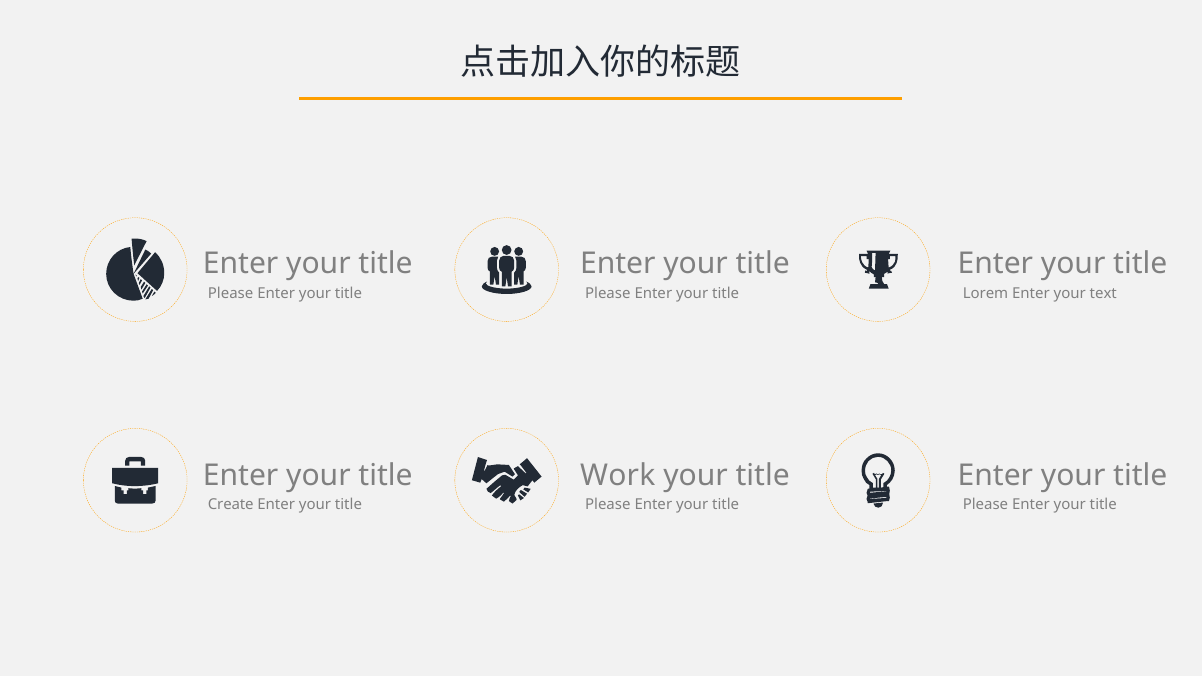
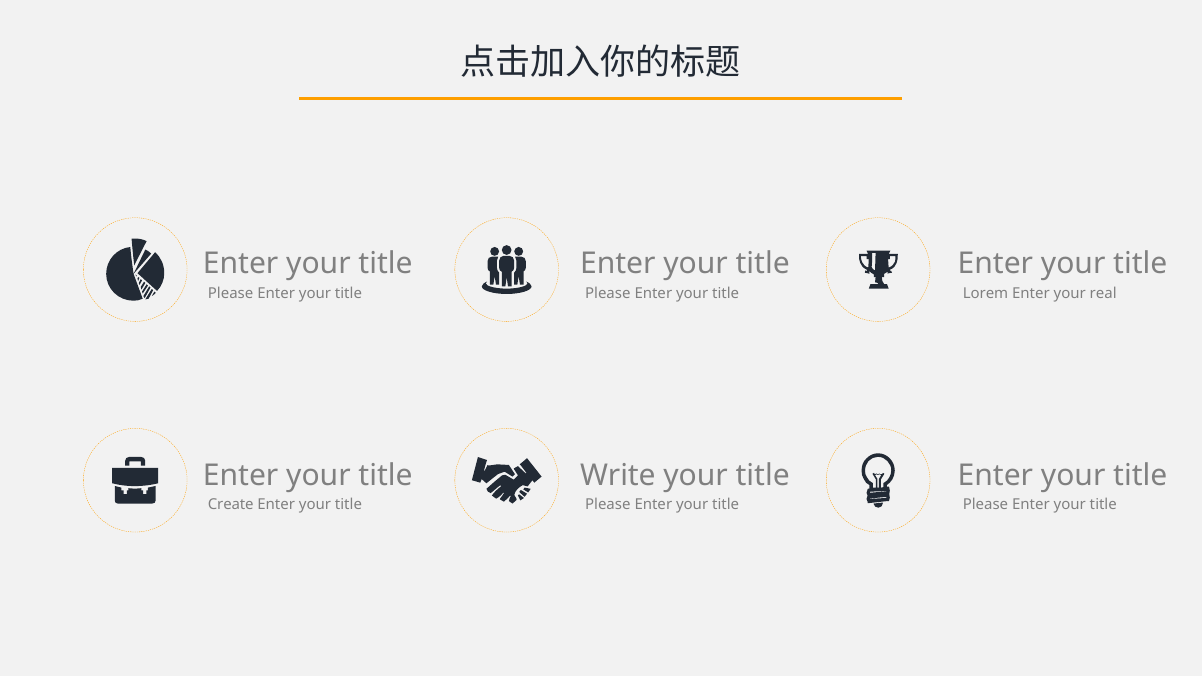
text: text -> real (1103, 294)
Work: Work -> Write (618, 475)
